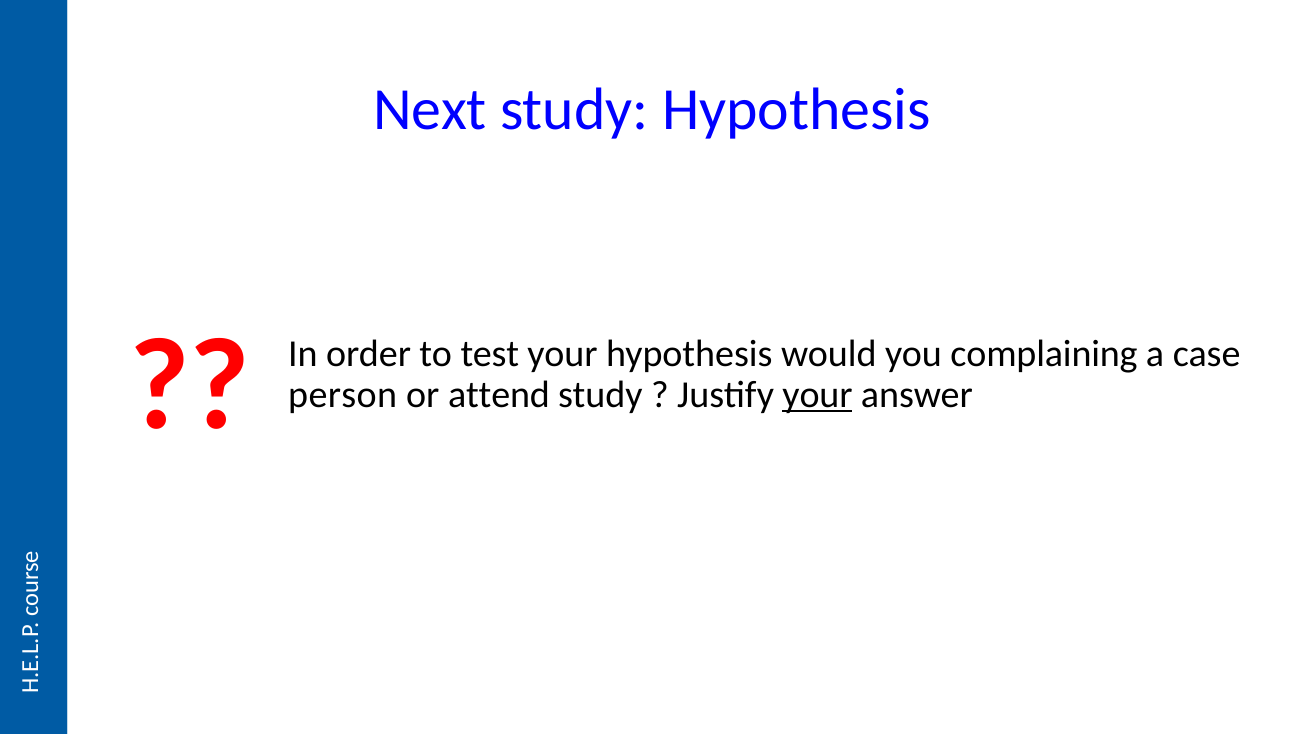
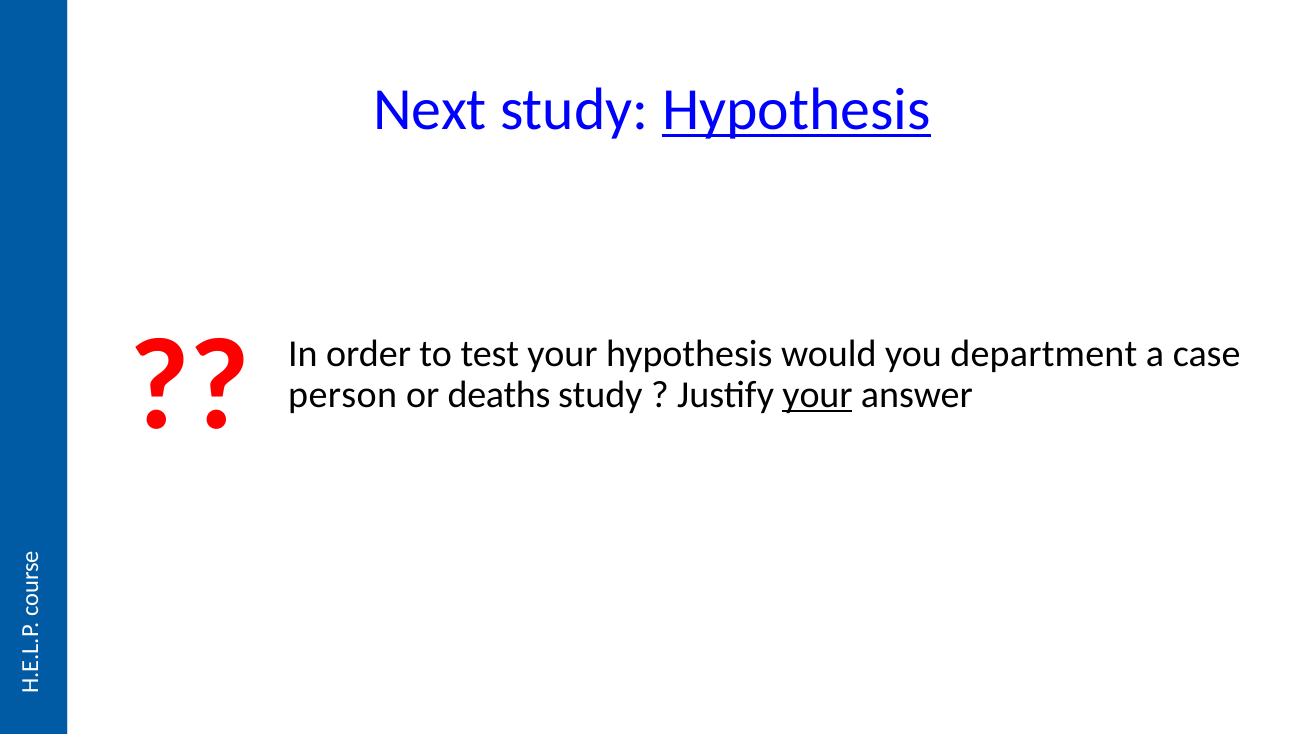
Hypothesis underline: none -> present (797, 110)
complaining: complaining -> department (1044, 354)
attend: attend -> deaths (499, 395)
